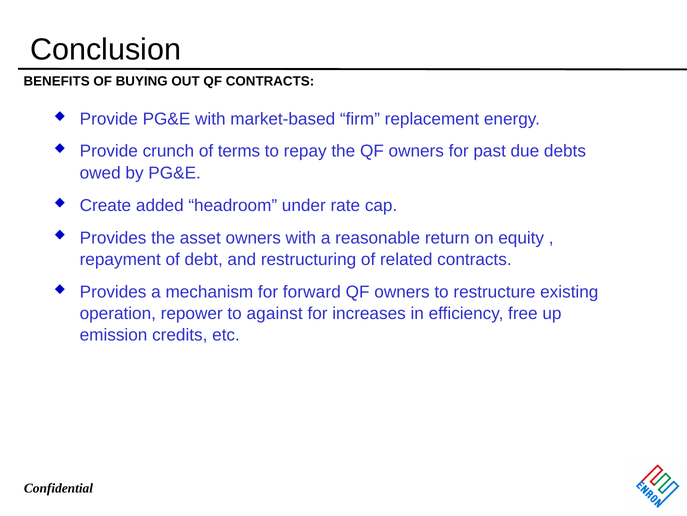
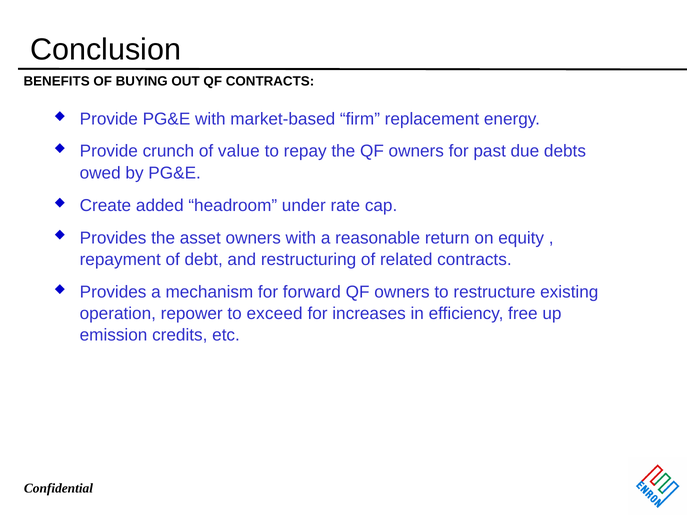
terms: terms -> value (239, 151)
against: against -> exceed (275, 313)
